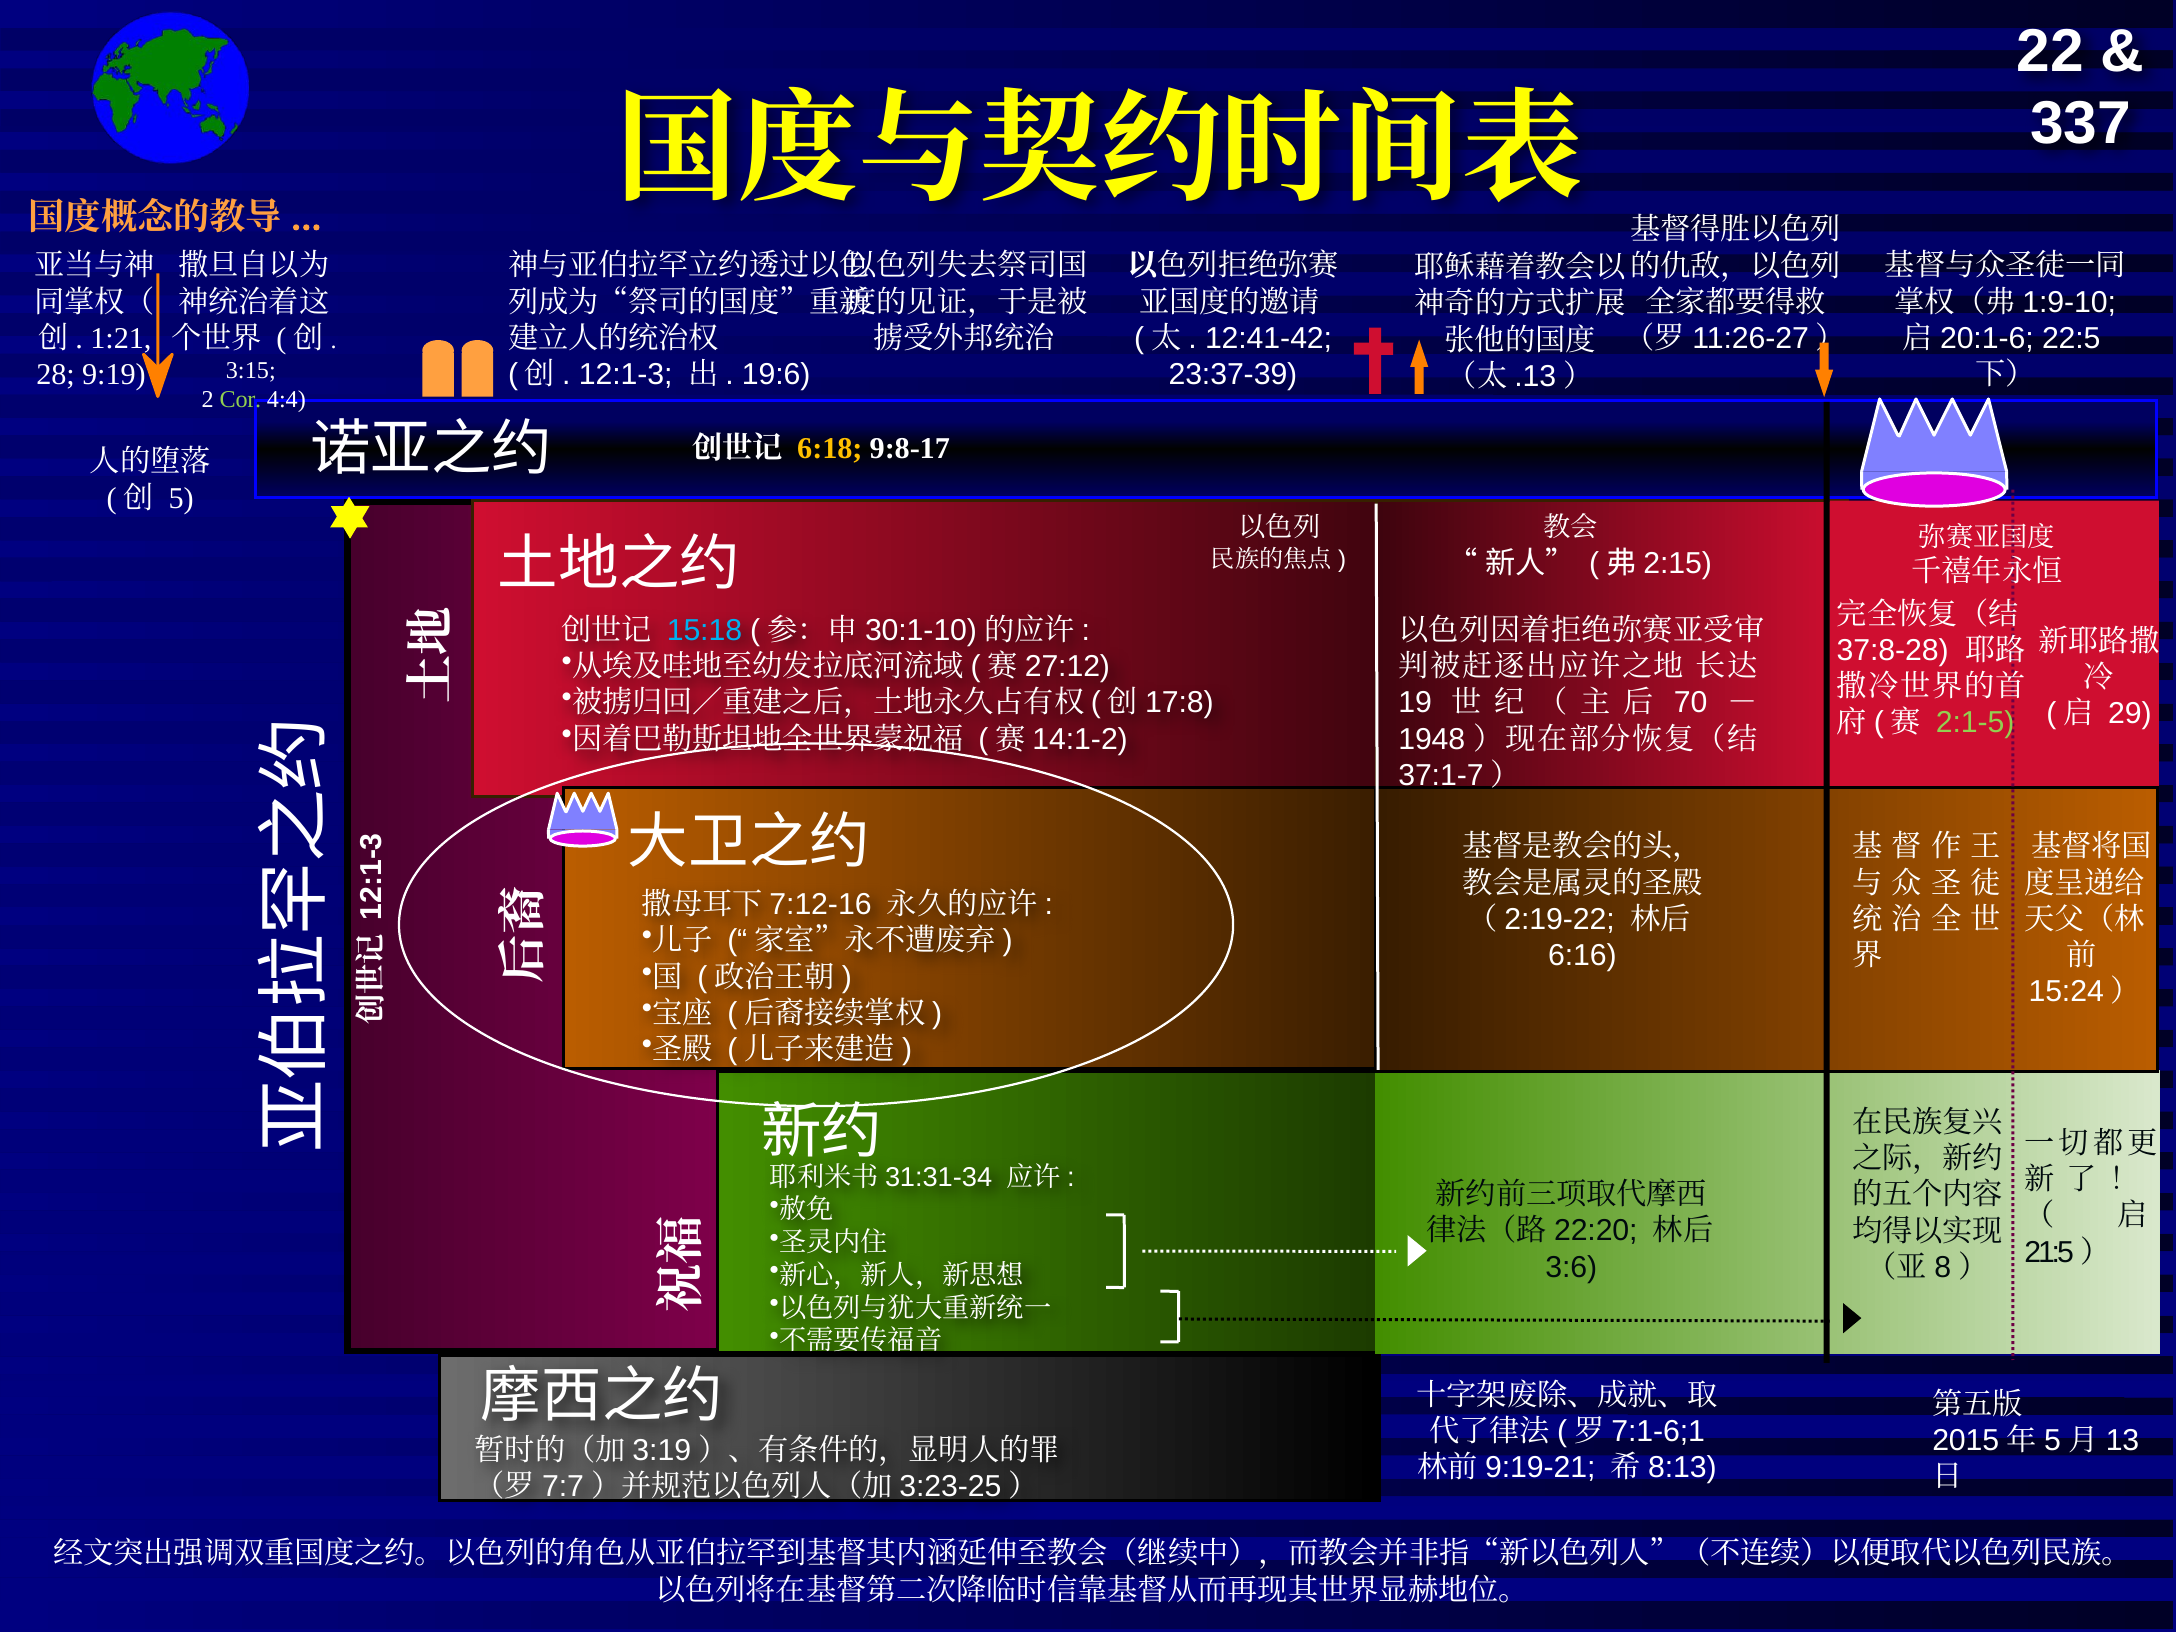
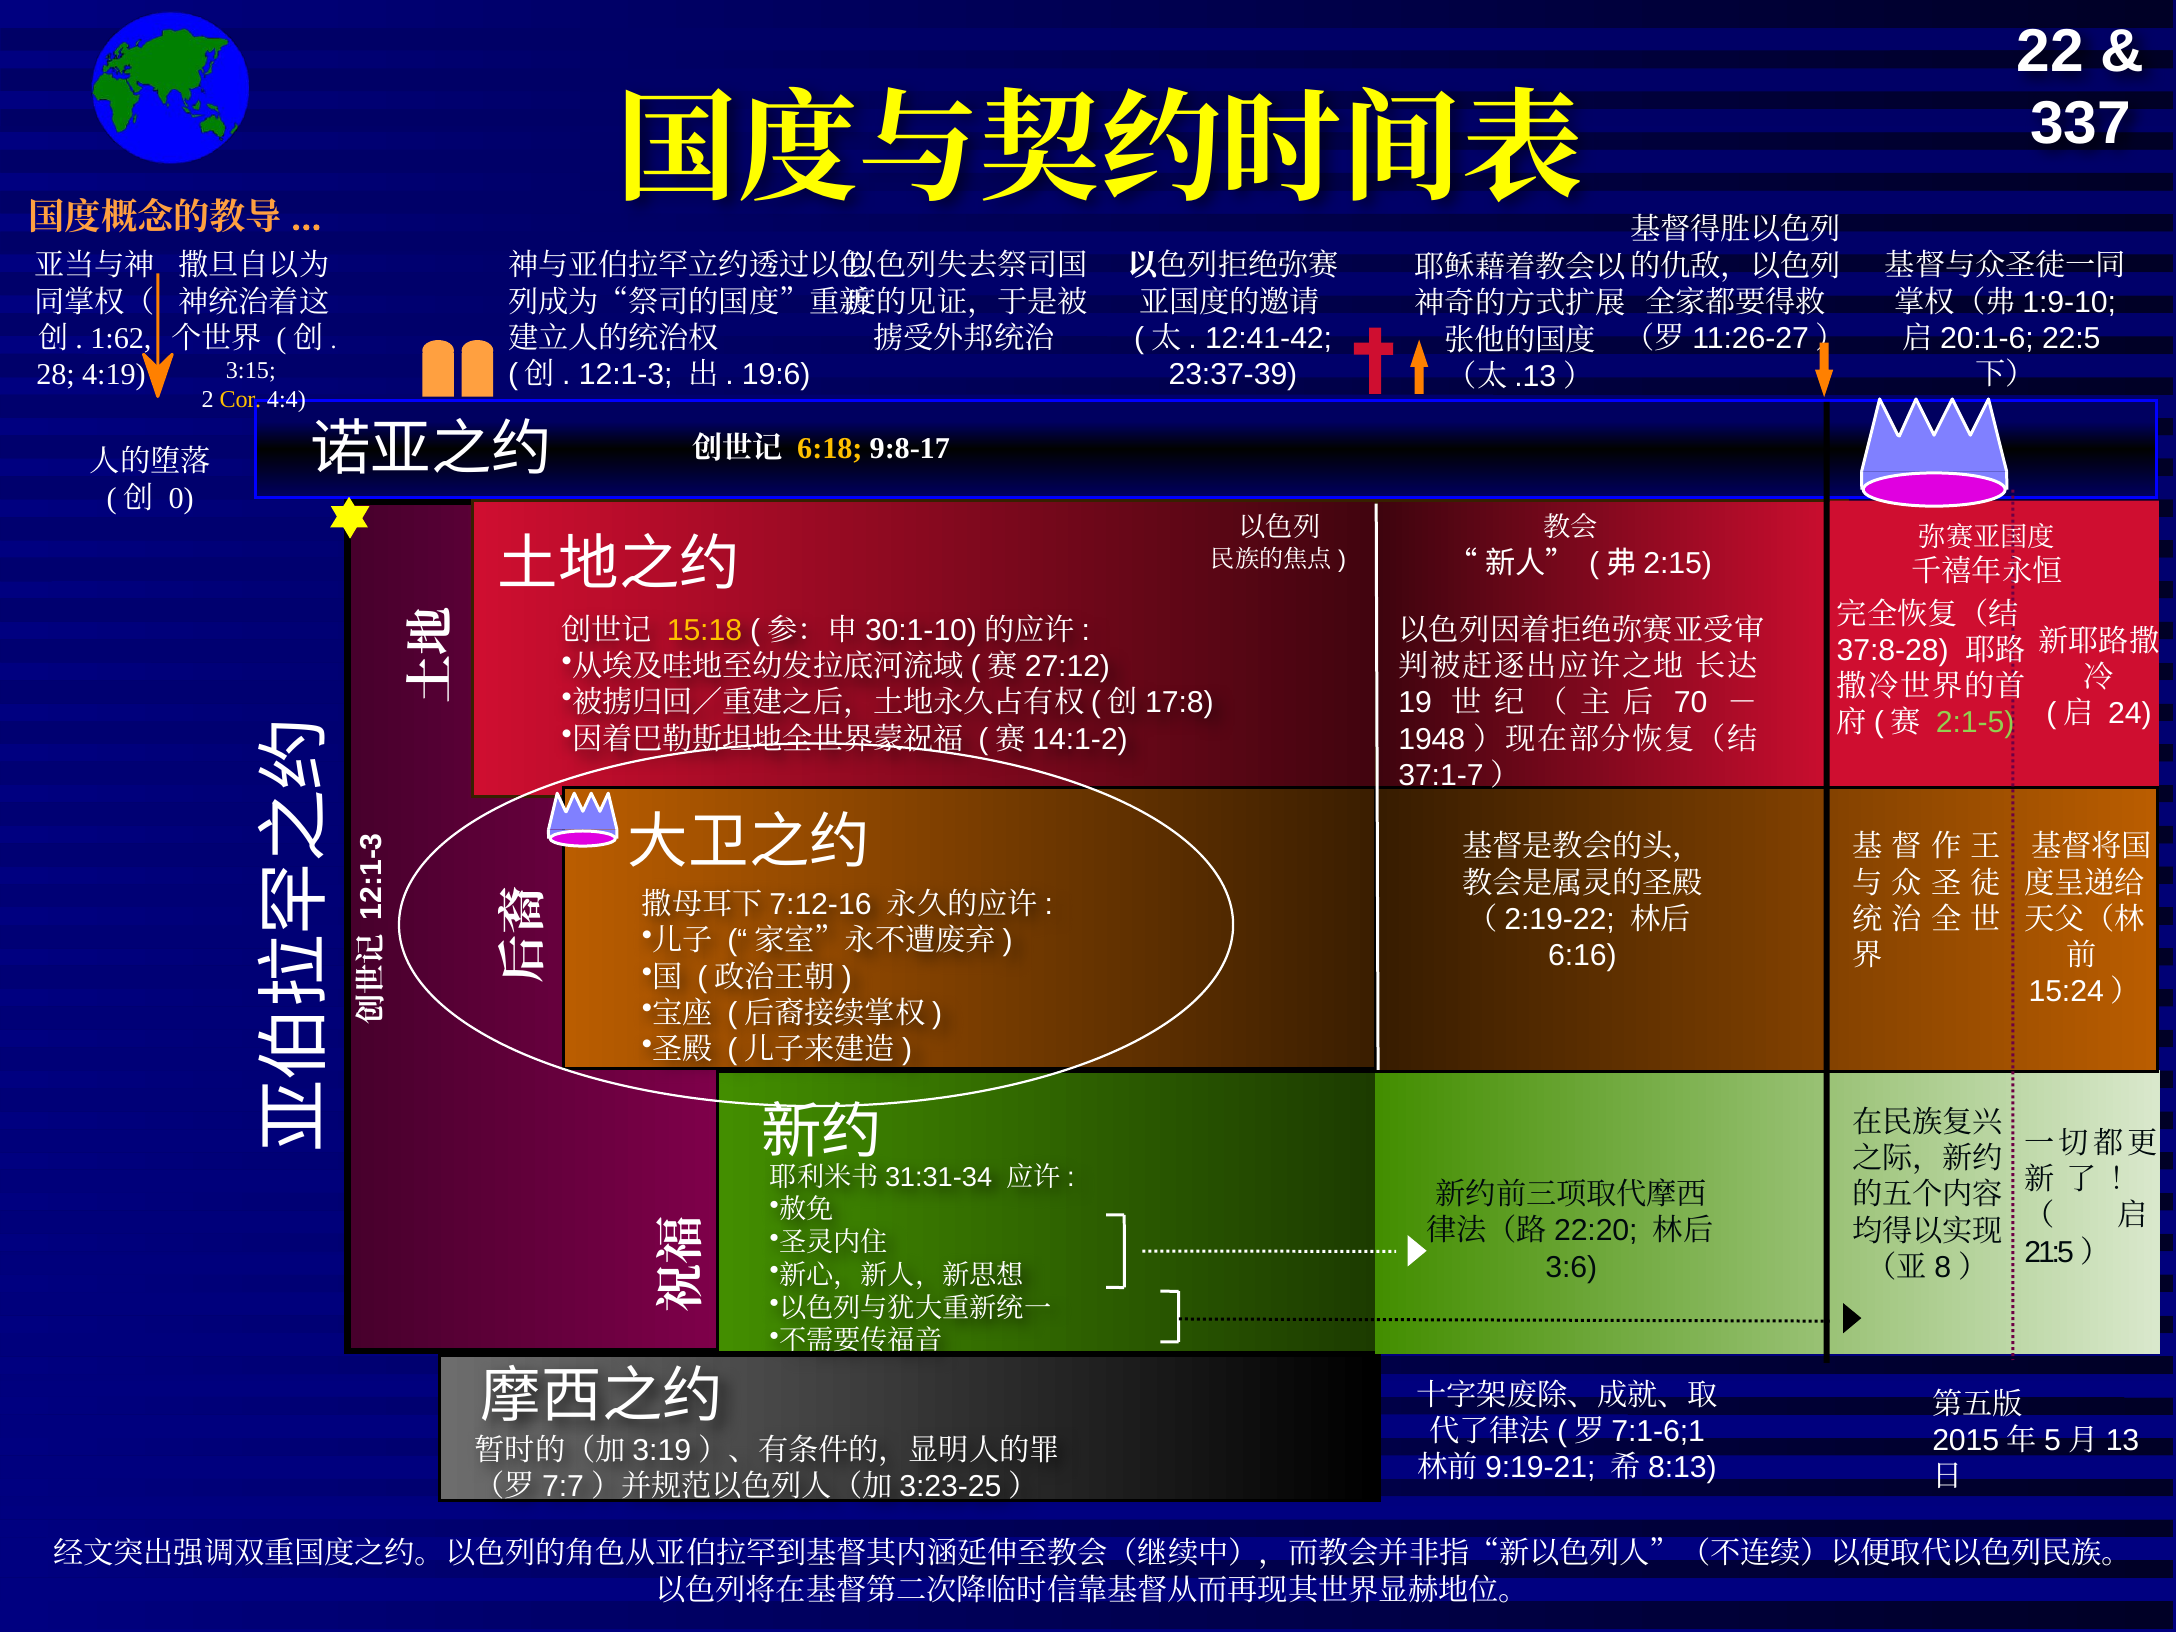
1:21: 1:21 -> 1:62 (121, 338)
9:19: 9:19 -> 4:19 (114, 375)
Cor colour: light green -> yellow (240, 400)
5: 5 -> 0 (181, 498)
15:18 colour: light blue -> yellow (704, 630)
29: 29 -> 24 (2130, 714)
